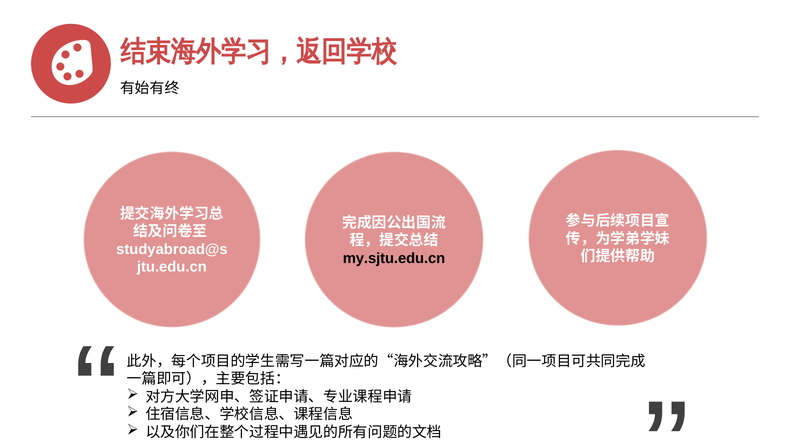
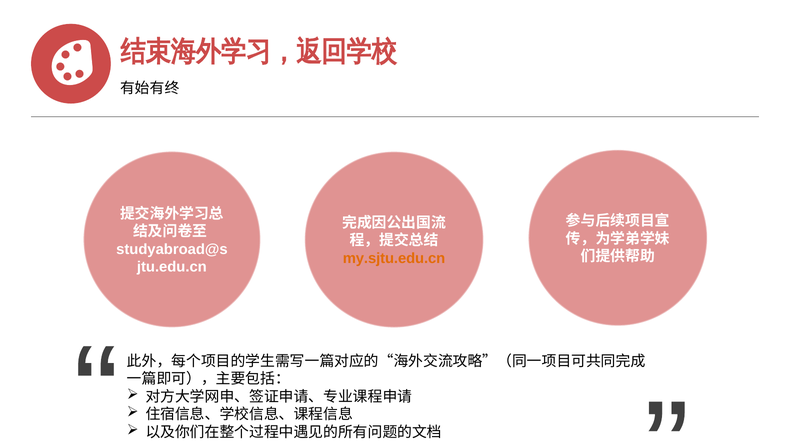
my.sjtu.edu.cn colour: black -> orange (394, 259)
